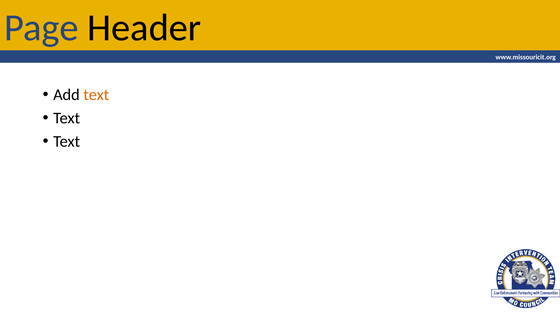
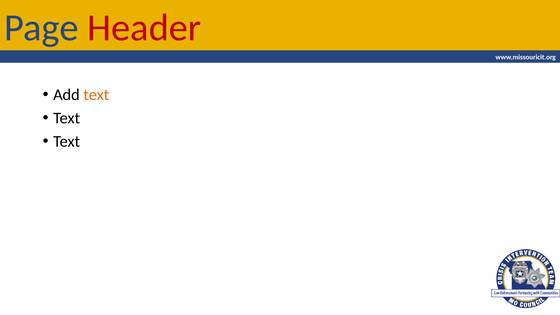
Header colour: black -> red (144, 28)
